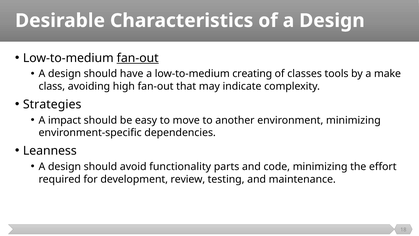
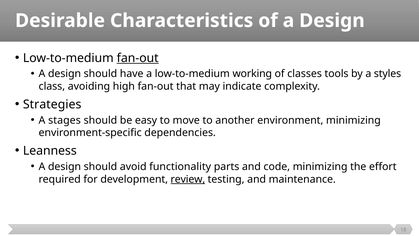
creating: creating -> working (252, 74)
make: make -> styles (388, 74)
impact: impact -> stages (64, 120)
review underline: none -> present (188, 179)
